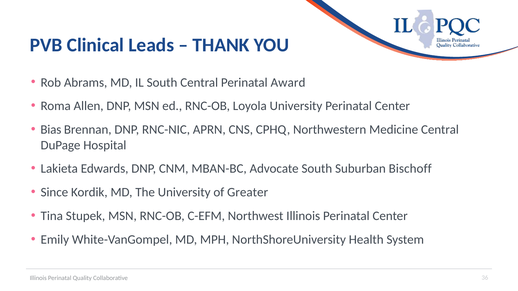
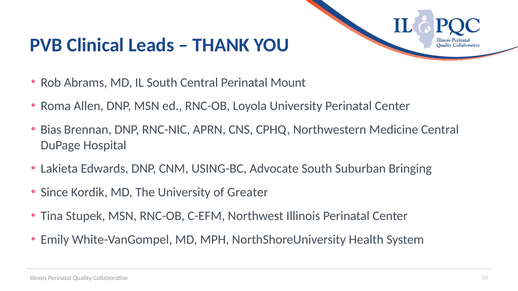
Award: Award -> Mount (288, 83)
MBAN-BC: MBAN-BC -> USING-BC (219, 169)
Bischoff: Bischoff -> Bringing (410, 169)
